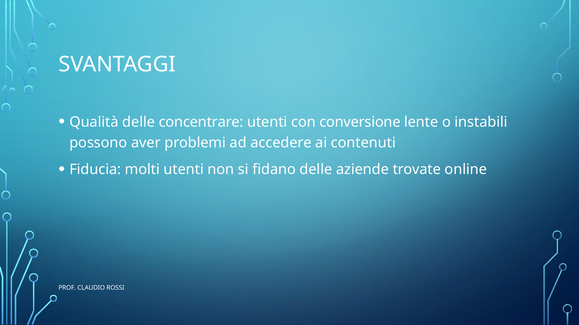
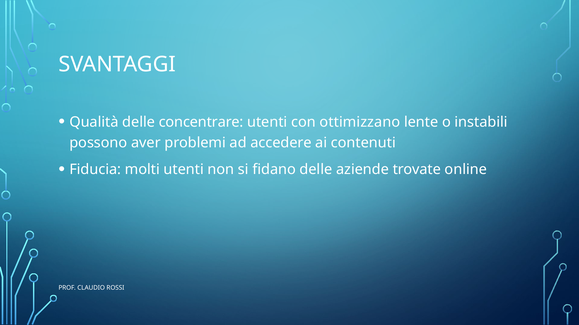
conversione: conversione -> ottimizzano (360, 122)
